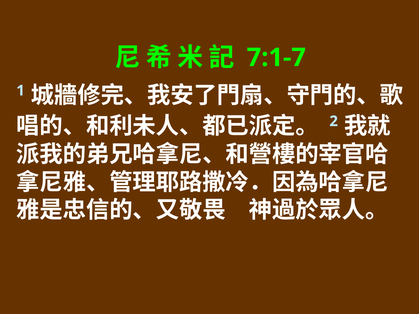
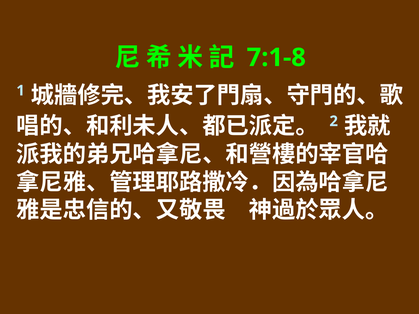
7:1-7: 7:1-7 -> 7:1-8 (276, 58)
